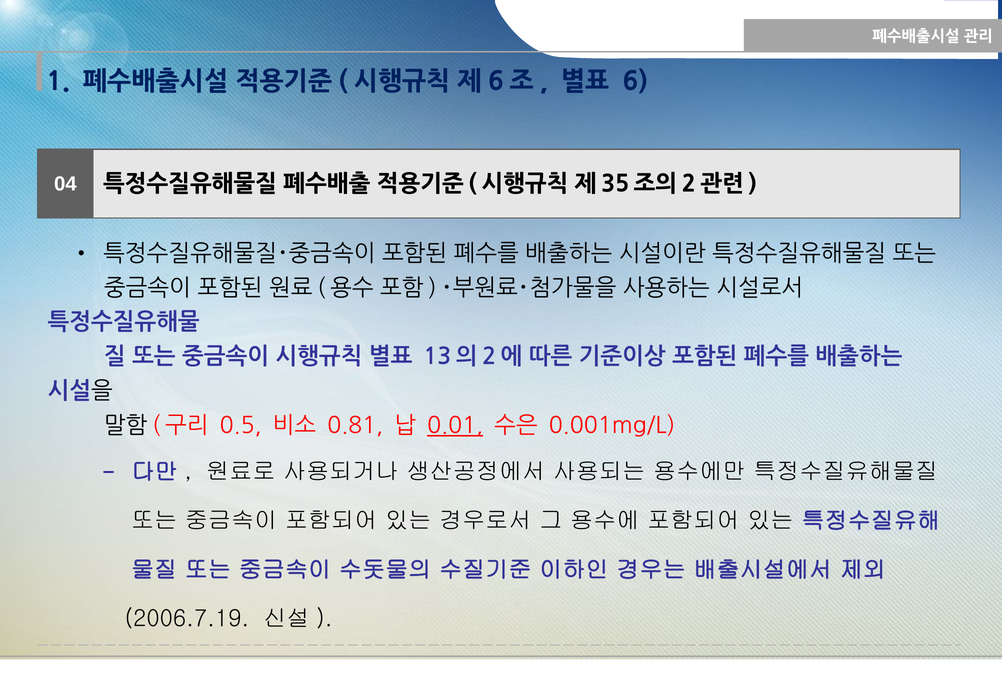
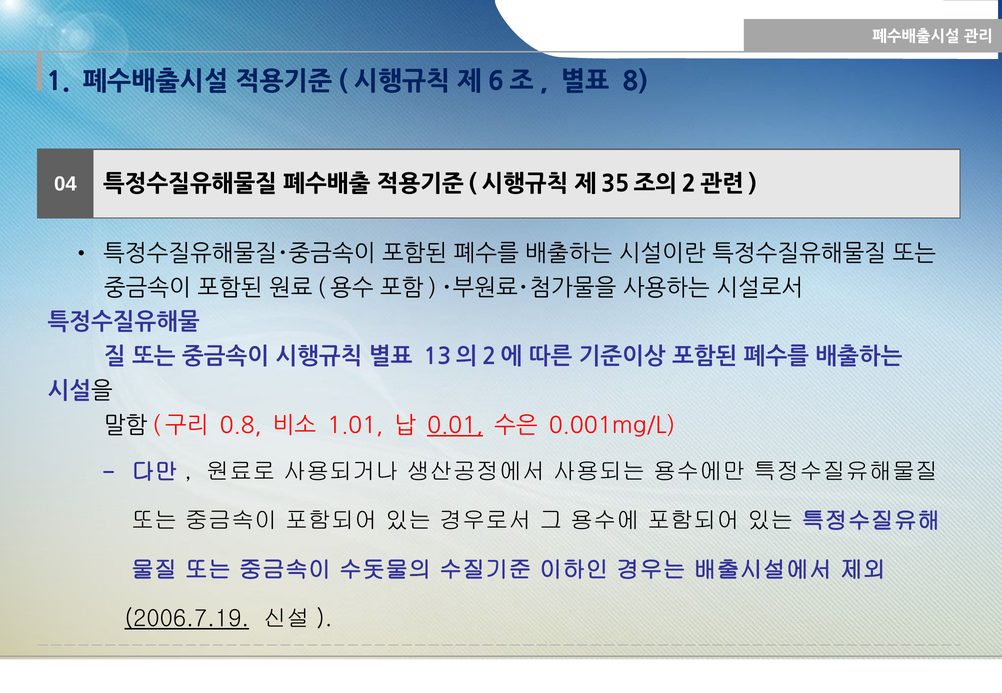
6: 6 -> 8 (635, 82)
0.5: 0.5 -> 0.8 (241, 426)
0.81: 0.81 -> 1.01 (355, 426)
2006.7.19 underline: none -> present (187, 619)
